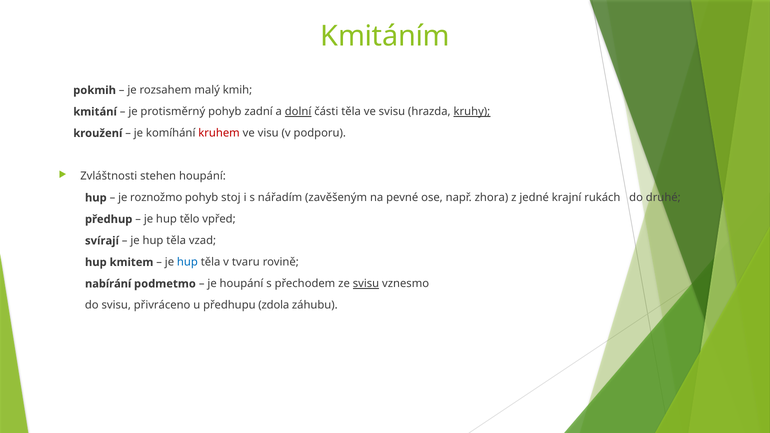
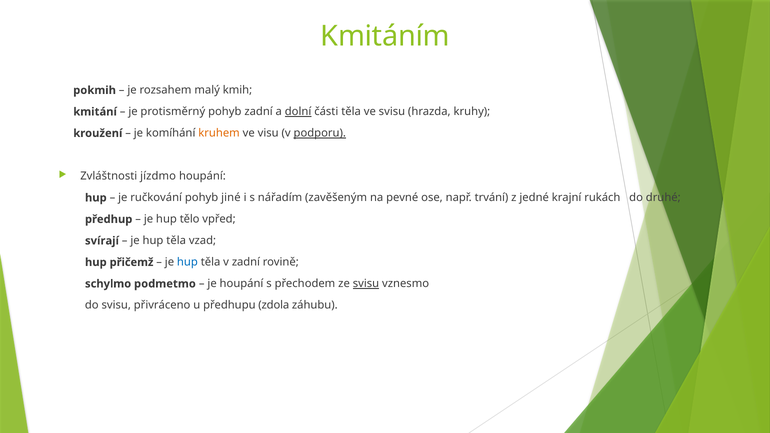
kruhy underline: present -> none (472, 112)
kruhem colour: red -> orange (219, 133)
podporu underline: none -> present (320, 133)
stehen: stehen -> jízdmo (158, 176)
roznožmo: roznožmo -> ručkování (156, 198)
stoj: stoj -> jiné (231, 198)
zhora: zhora -> trvání (492, 198)
kmitem: kmitem -> přičemž (132, 262)
v tvaru: tvaru -> zadní (246, 262)
nabírání: nabírání -> schylmo (108, 284)
